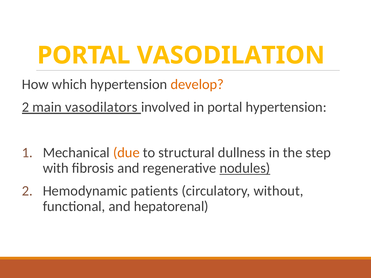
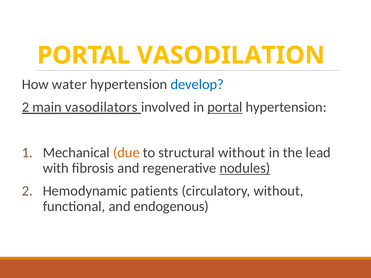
which: which -> water (69, 84)
develop colour: orange -> blue (197, 84)
portal underline: none -> present (225, 107)
structural dullness: dullness -> without (242, 153)
step: step -> lead (318, 153)
hepatorenal: hepatorenal -> endogenous (171, 207)
